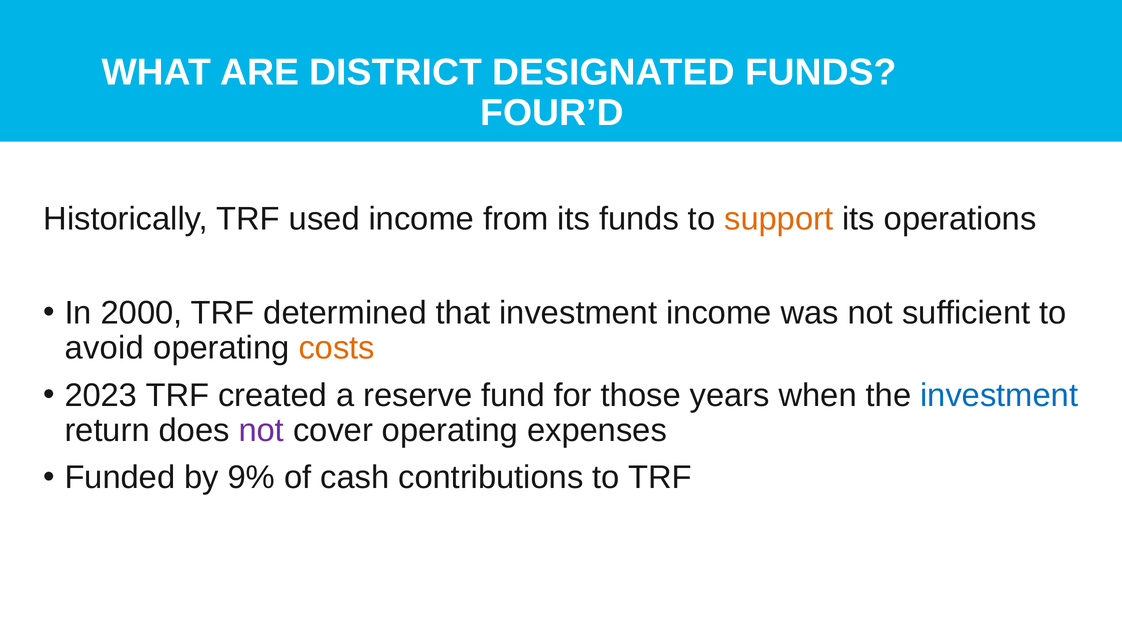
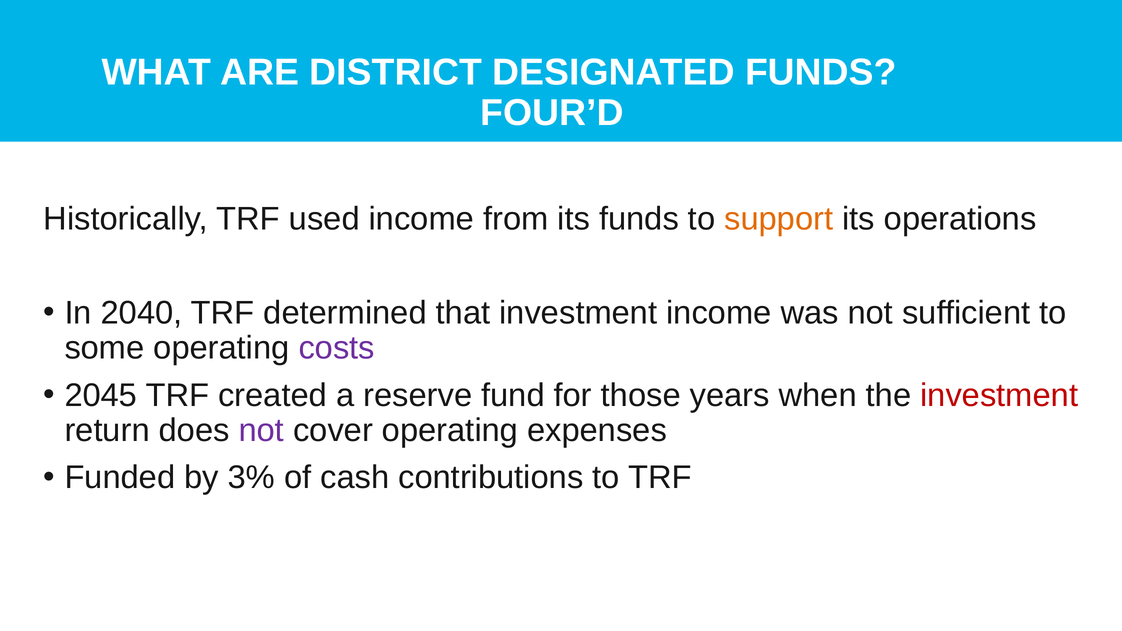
2000: 2000 -> 2040 (142, 313)
avoid: avoid -> some (104, 348)
costs colour: orange -> purple (337, 348)
2023: 2023 -> 2045 (101, 395)
investment colour: blue -> red (999, 395)
9%: 9% -> 3% (251, 478)
